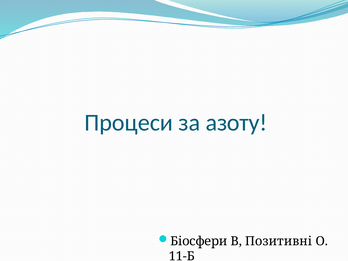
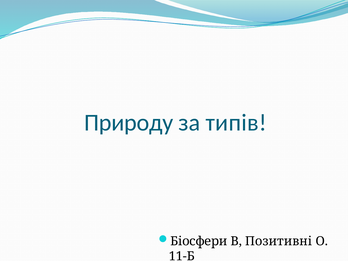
Процеси: Процеси -> Природу (129, 123)
азоту: азоту -> типів (236, 123)
